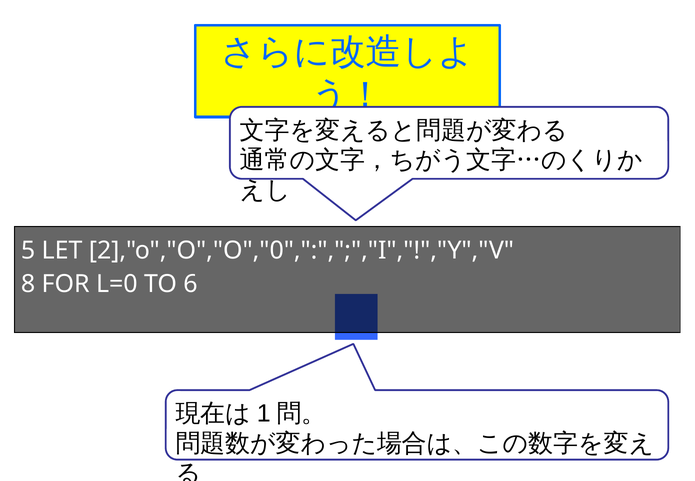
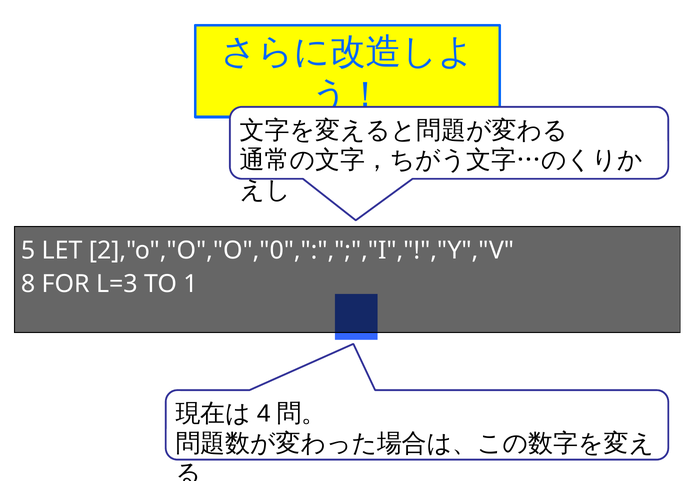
L=0: L=0 -> L=3 (117, 284)
6: 6 -> 1 (190, 284)
1: 1 -> 4 (264, 414)
